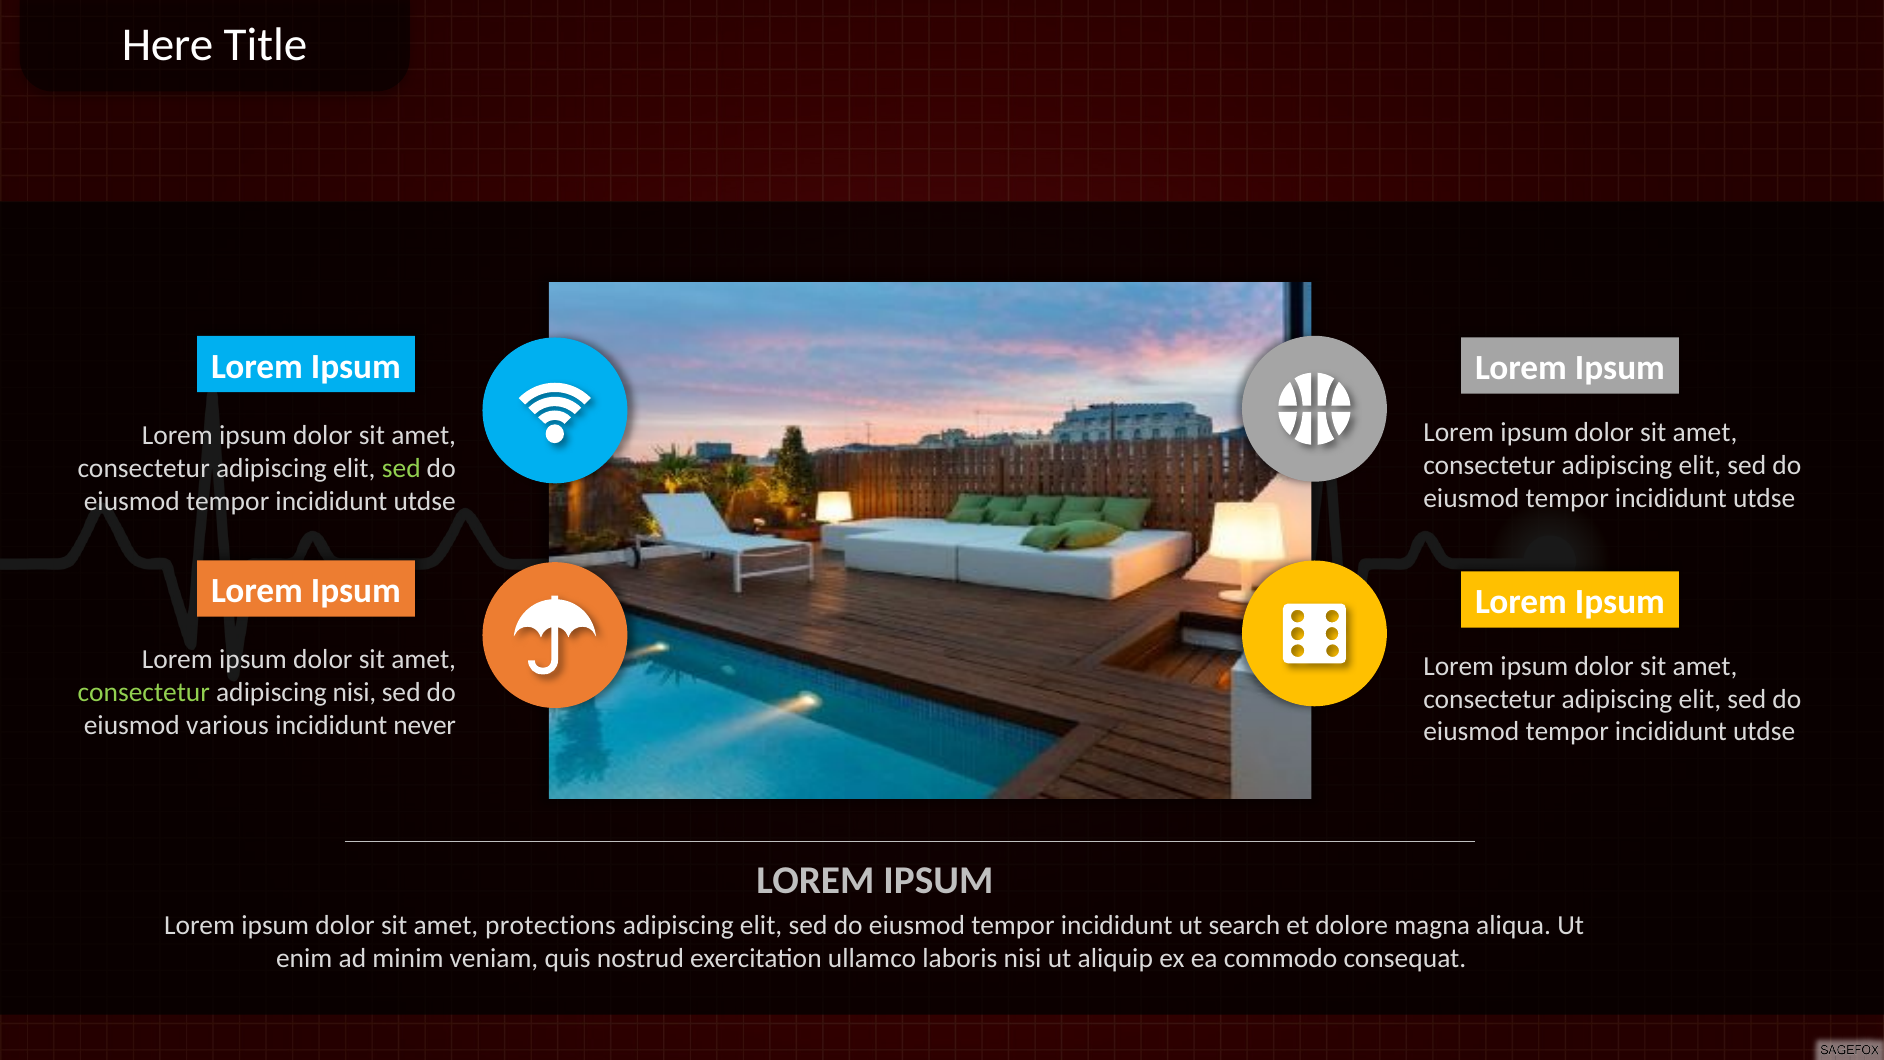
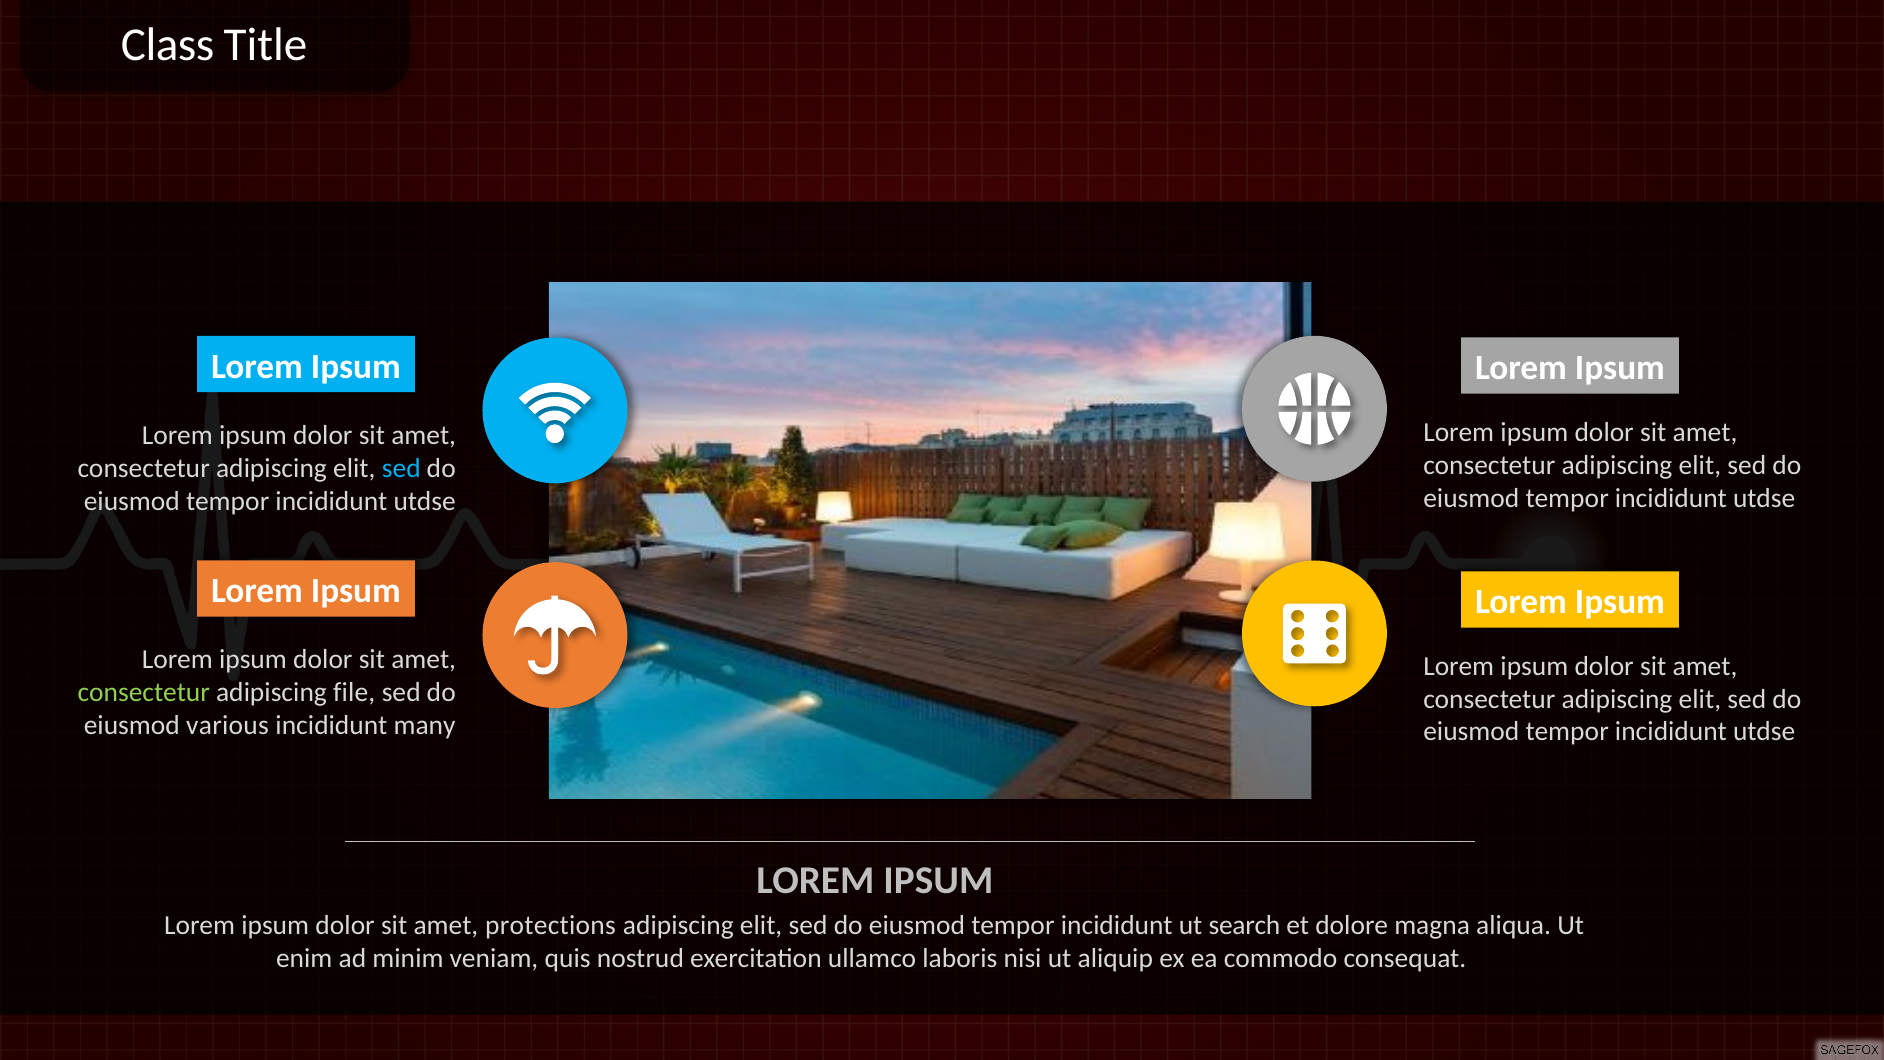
Here: Here -> Class (168, 44)
sed colour: light green -> light blue (401, 468)
adipiscing nisi: nisi -> file (354, 693)
never: never -> many (425, 726)
